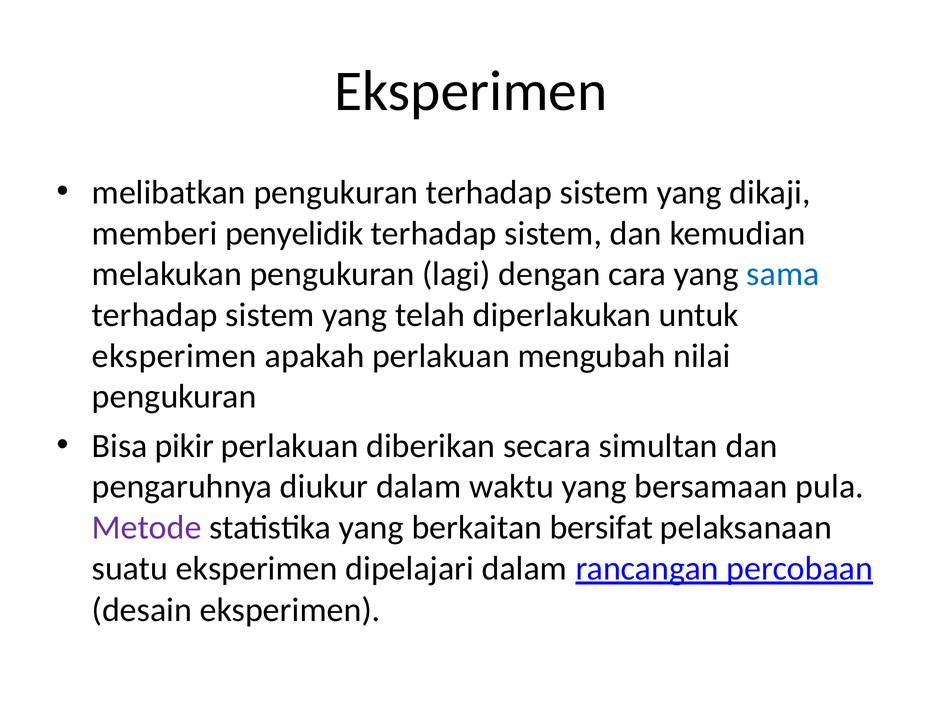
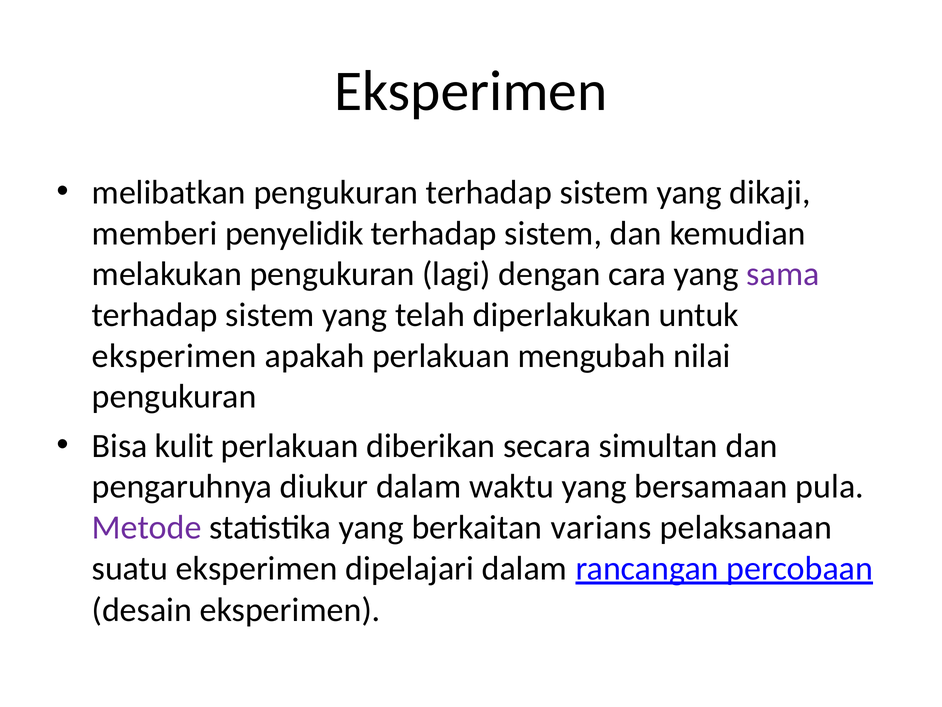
sama colour: blue -> purple (783, 274)
pikir: pikir -> kulit (184, 445)
bersifat: bersifat -> varians (601, 527)
